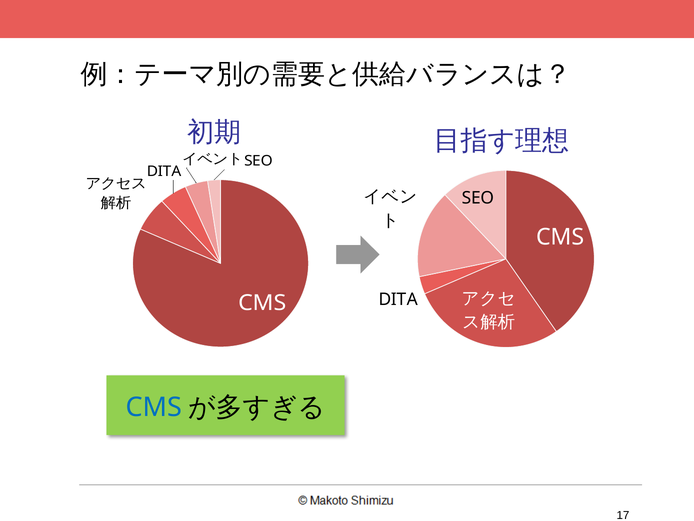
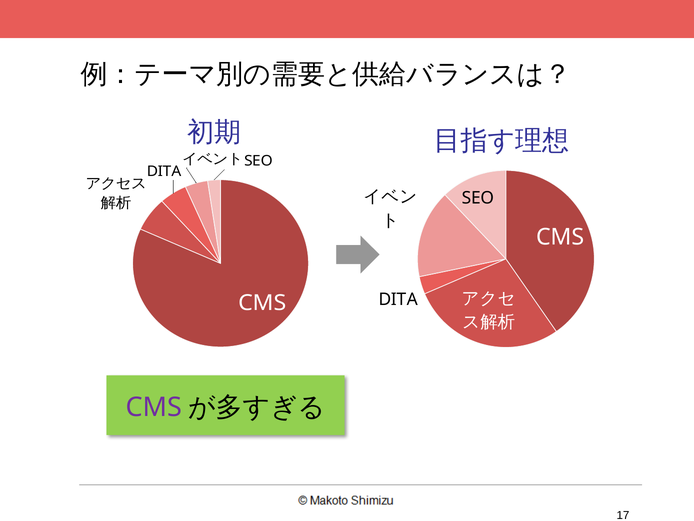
CMS colour: blue -> purple (154, 407)
